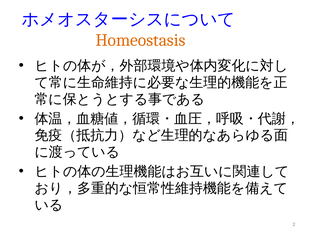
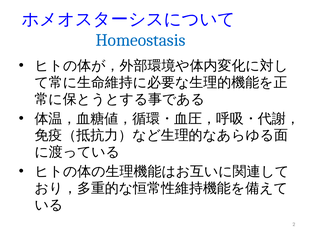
Homeostasis colour: orange -> blue (140, 40)
